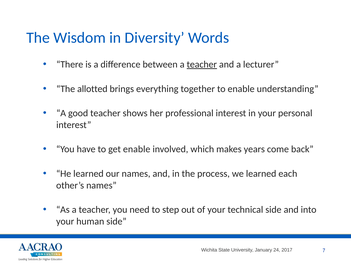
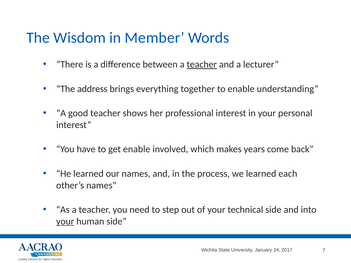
Diversity: Diversity -> Member (155, 38)
allotted: allotted -> address (92, 89)
your underline: none -> present (65, 222)
